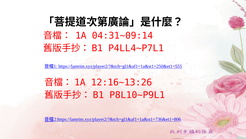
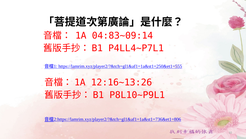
04:31~09:14: 04:31~09:14 -> 04:83~09:14 (122, 36)
